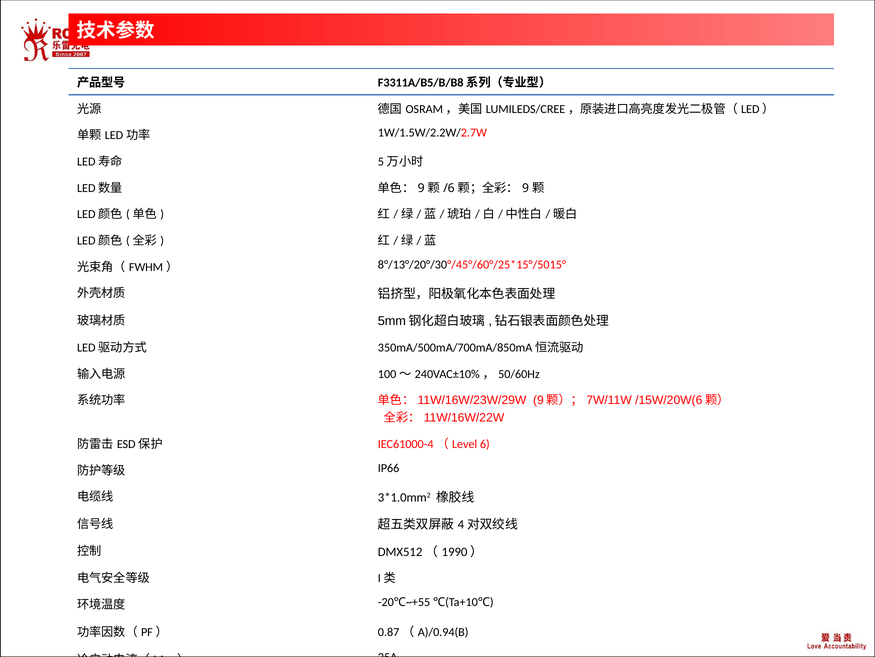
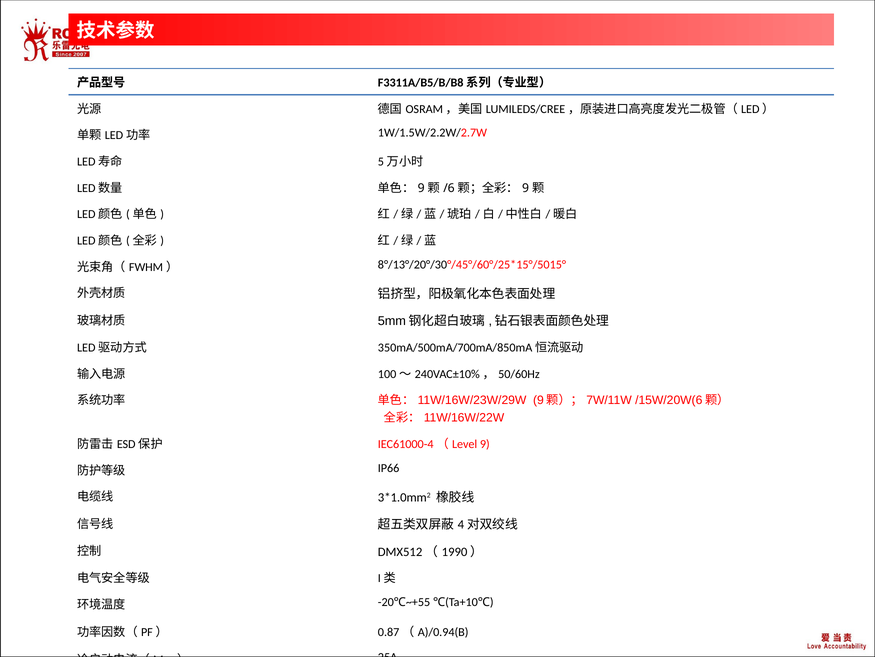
6: 6 -> 9 (485, 444)
